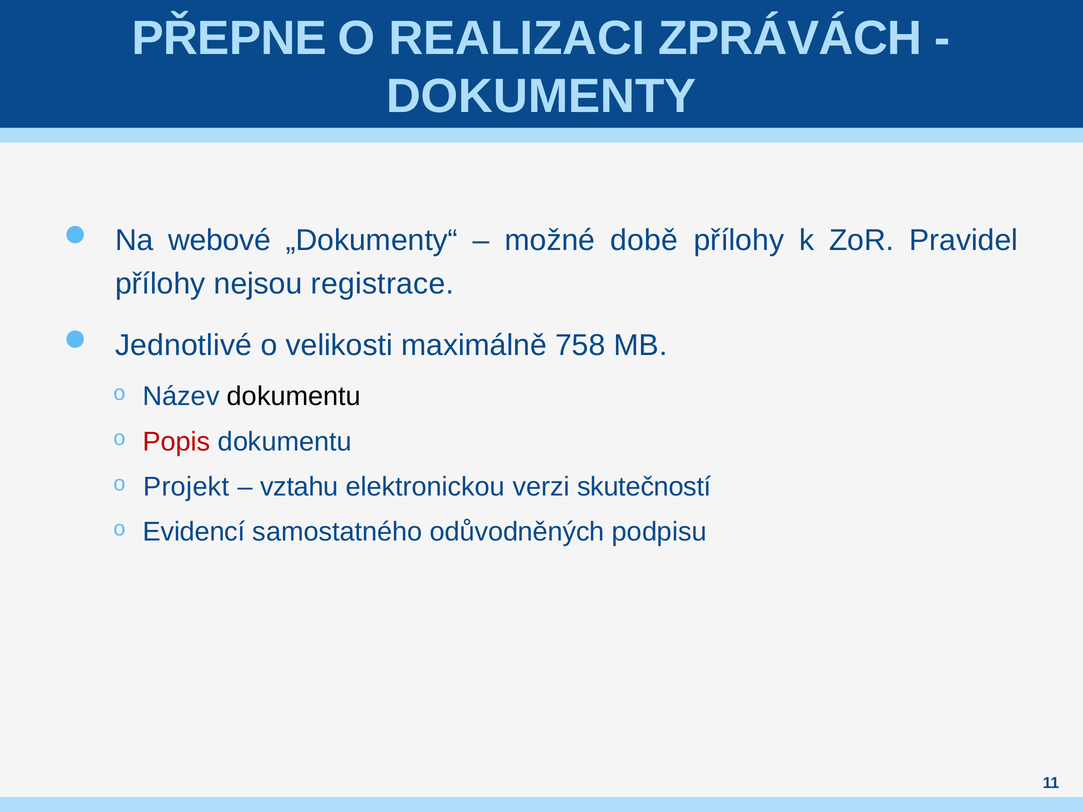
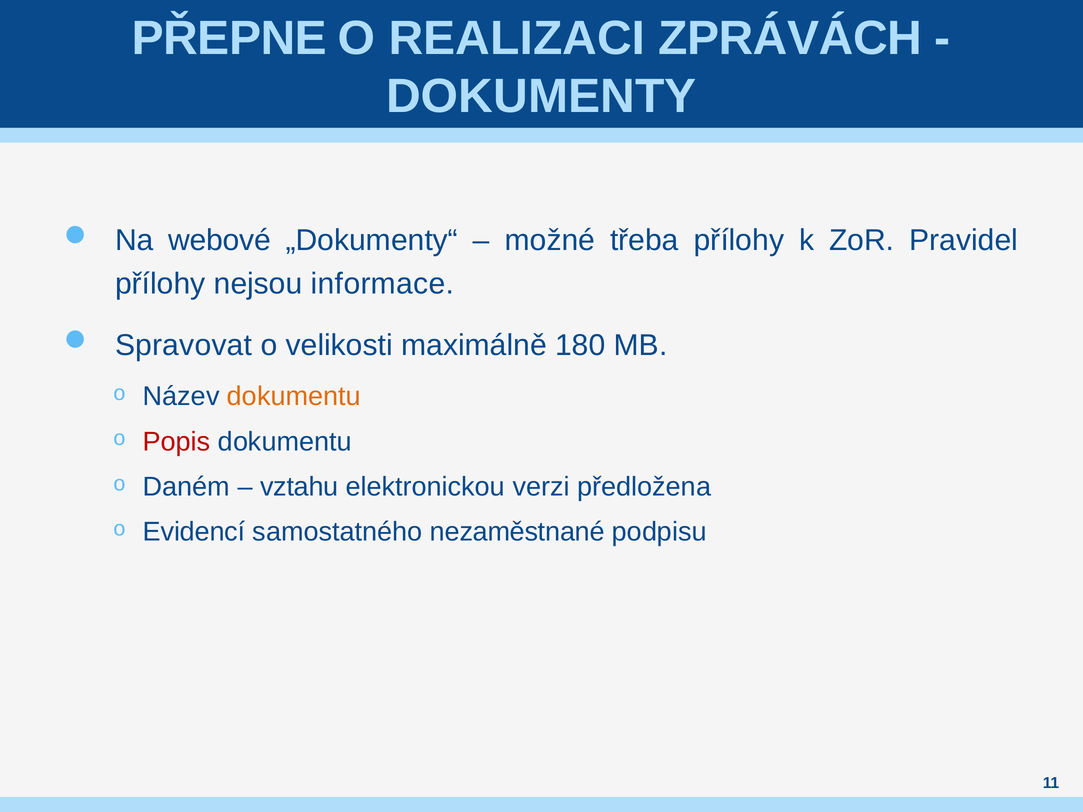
době: době -> třeba (644, 241)
registrace: registrace -> informace (382, 284)
Jednotlivé: Jednotlivé -> Spravovat (184, 345)
758: 758 -> 180 (580, 345)
dokumentu colour: black -> orange (294, 397)
Projekt: Projekt -> Daném (186, 487)
skutečností: skutečností -> předložena (644, 487)
odůvodněných: odůvodněných -> nezaměstnané (517, 532)
